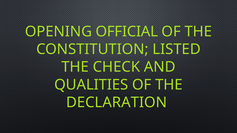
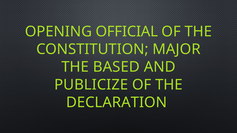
LISTED: LISTED -> MAJOR (177, 49)
CHECK: CHECK -> BASED (116, 67)
QUALITIES: QUALITIES -> PUBLICIZE (91, 85)
